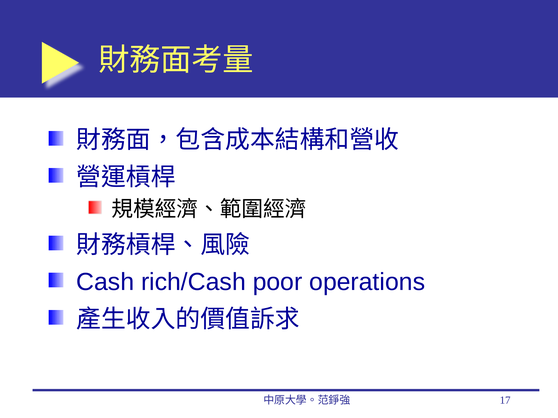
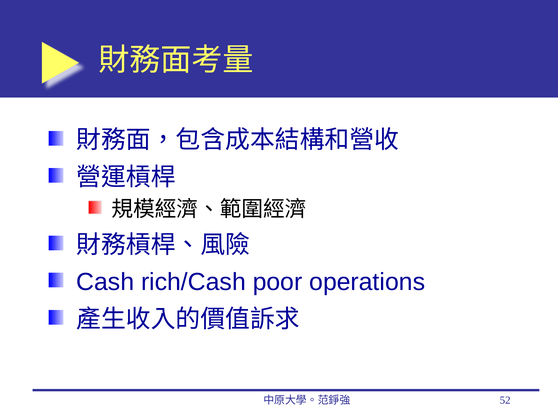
17: 17 -> 52 (505, 401)
